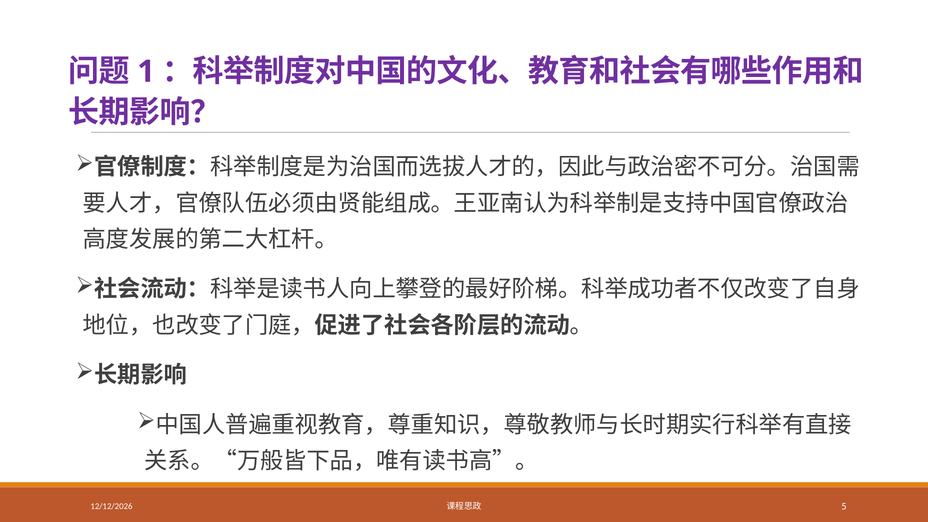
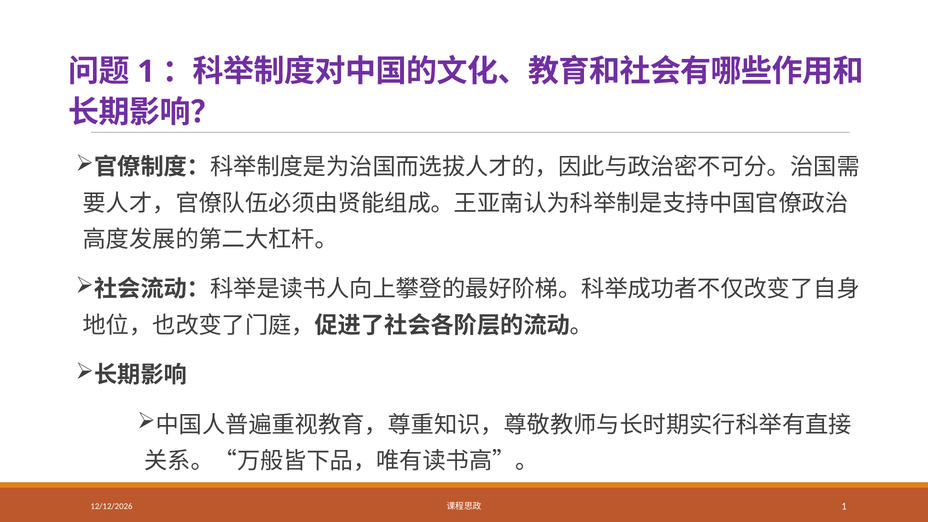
5: 5 -> 1 (844, 506)
